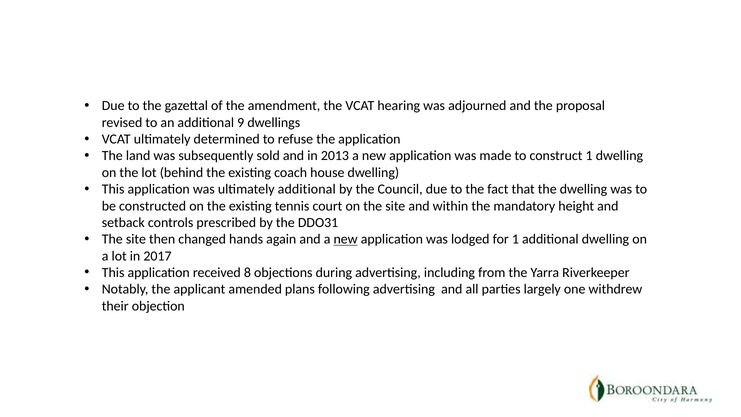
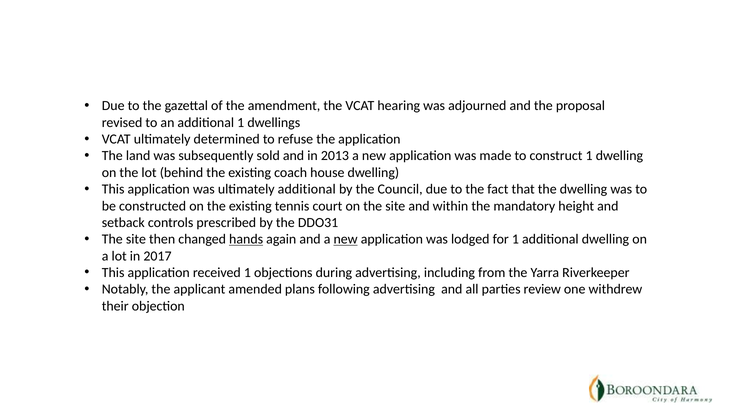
additional 9: 9 -> 1 (241, 122)
hands underline: none -> present (246, 239)
received 8: 8 -> 1 (247, 273)
largely: largely -> review (542, 289)
